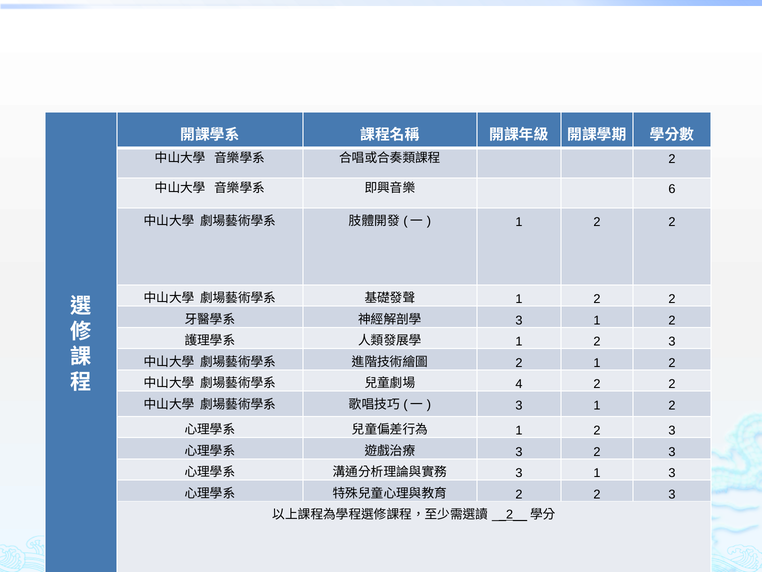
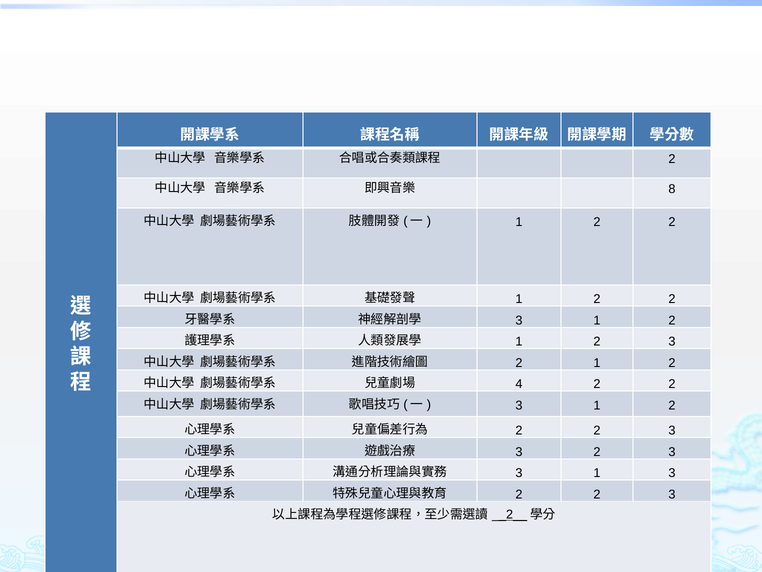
6: 6 -> 8 (672, 189)
1: 1 -> 2 (519, 430)
